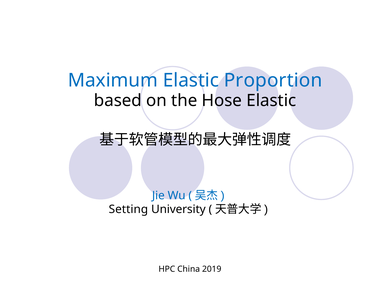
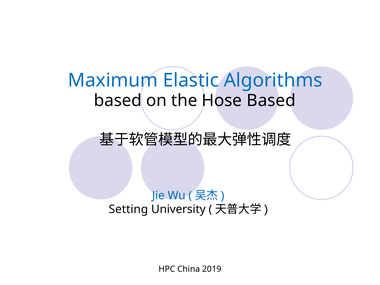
Proportion: Proportion -> Algorithms (273, 80)
Hose Elastic: Elastic -> Based (271, 101)
